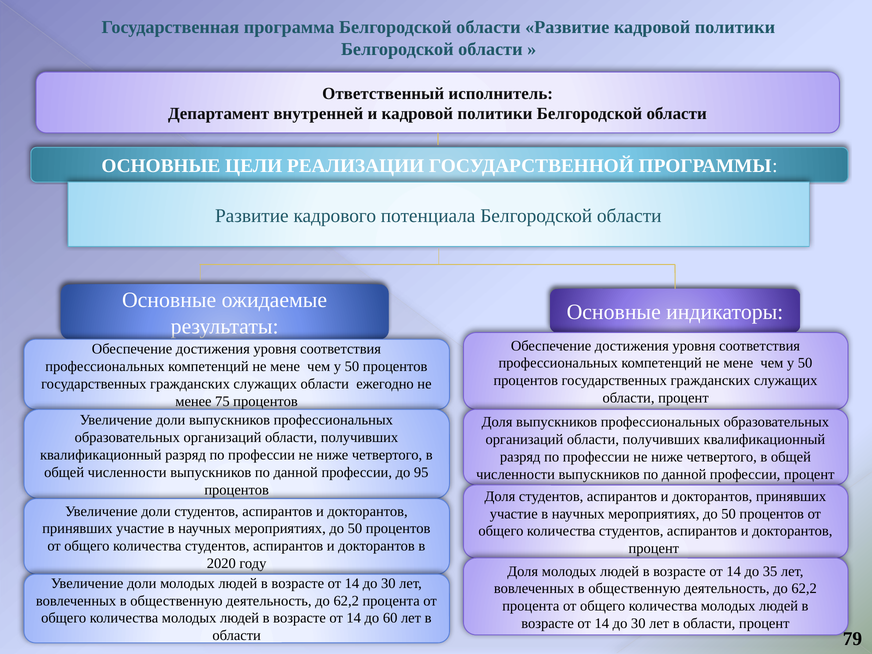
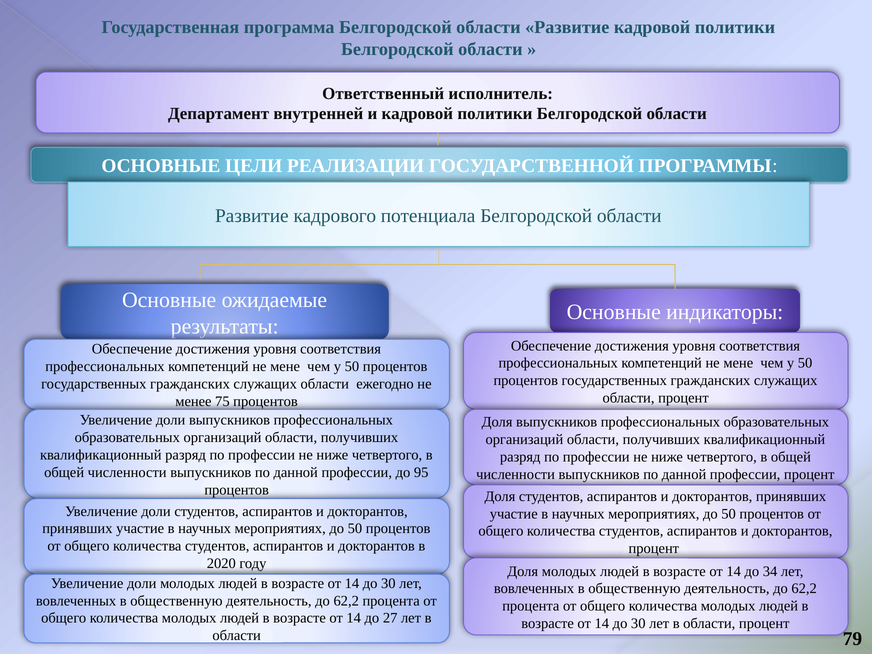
35: 35 -> 34 (770, 571)
60: 60 -> 27 (390, 618)
